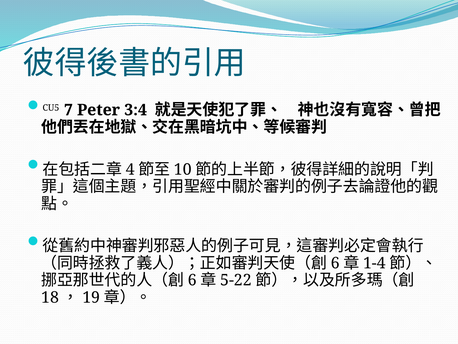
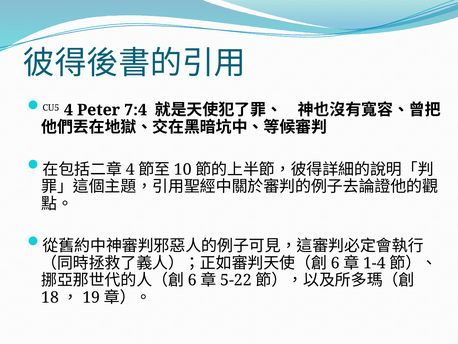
CU5 7: 7 -> 4 (68, 110)
3:4: 3:4 -> 7:4 (136, 110)
